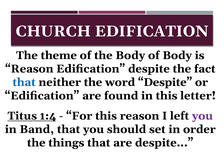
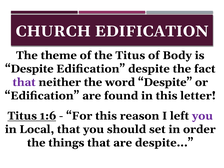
the Body: Body -> Titus (130, 55)
Reason: Reason -> Despite (29, 69)
that colour: blue -> purple (24, 82)
1:4: 1:4 -> 1:6 (48, 116)
Band: Band -> Local (37, 129)
